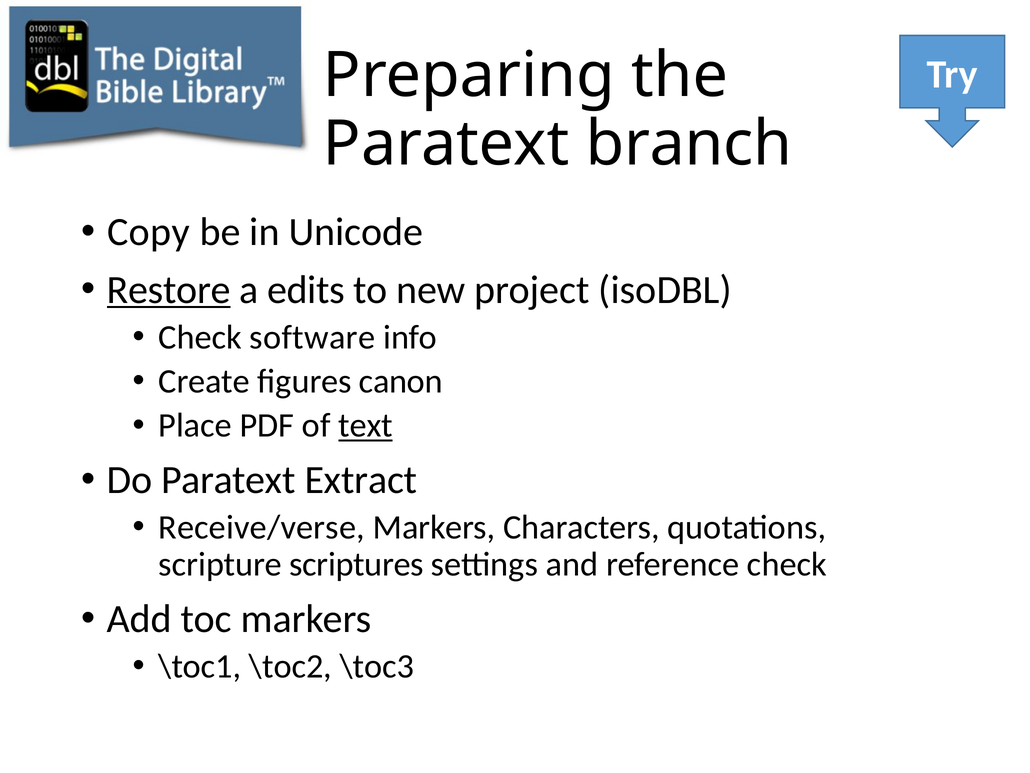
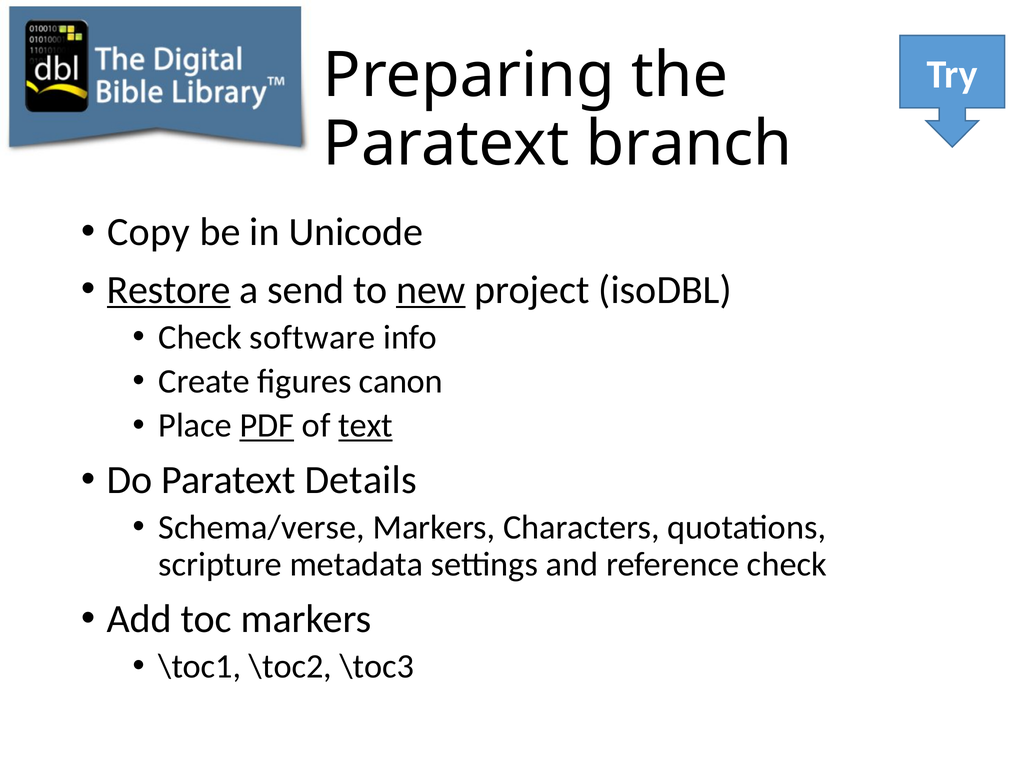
edits: edits -> send (306, 290)
new underline: none -> present (431, 290)
PDF underline: none -> present (267, 425)
Extract: Extract -> Details (361, 480)
Receive/verse: Receive/verse -> Schema/verse (262, 527)
scriptures: scriptures -> metadata (356, 564)
